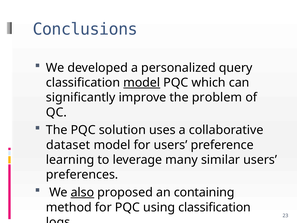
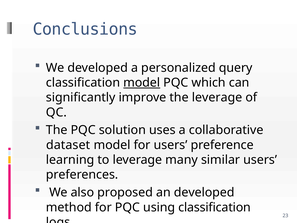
the problem: problem -> leverage (217, 97)
also underline: present -> none (82, 192)
an containing: containing -> developed (204, 192)
